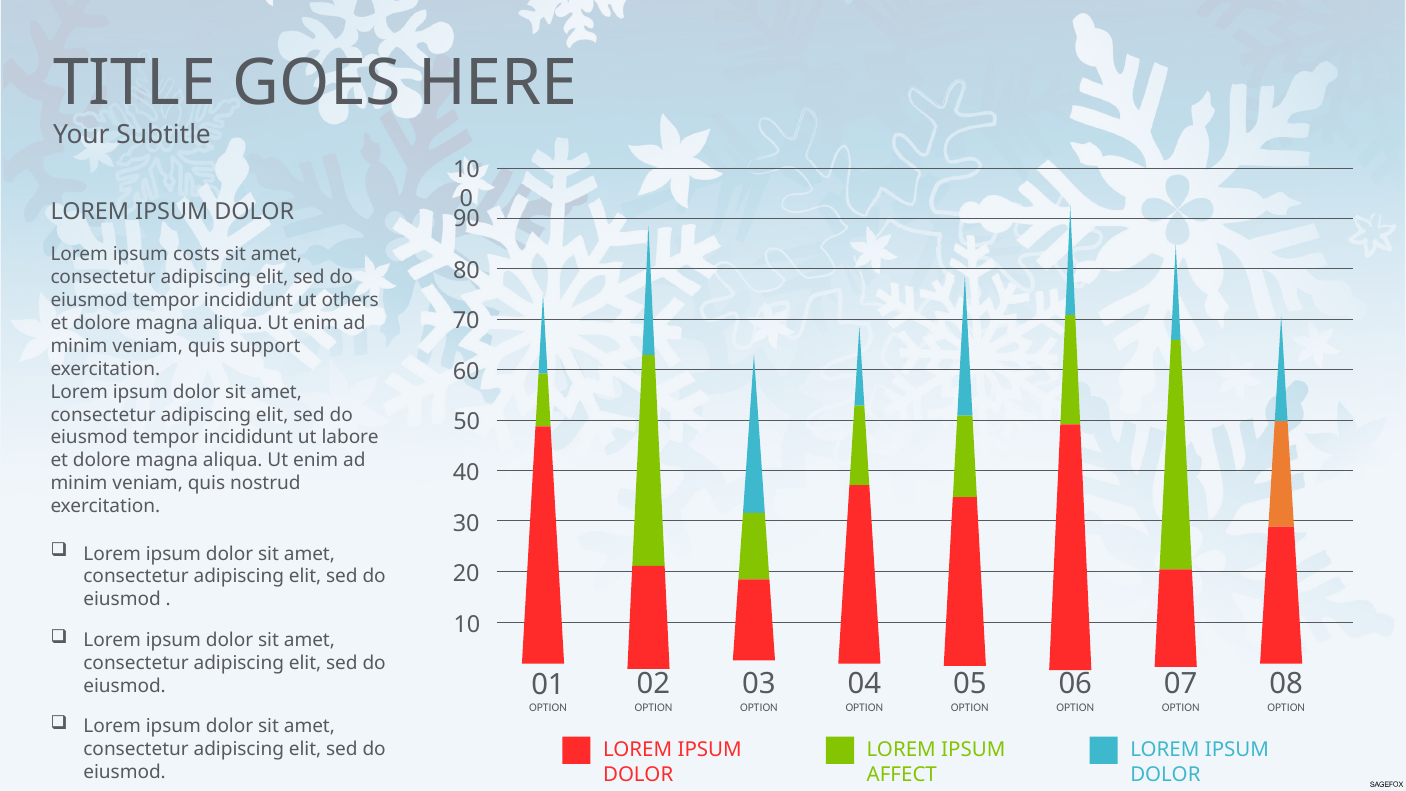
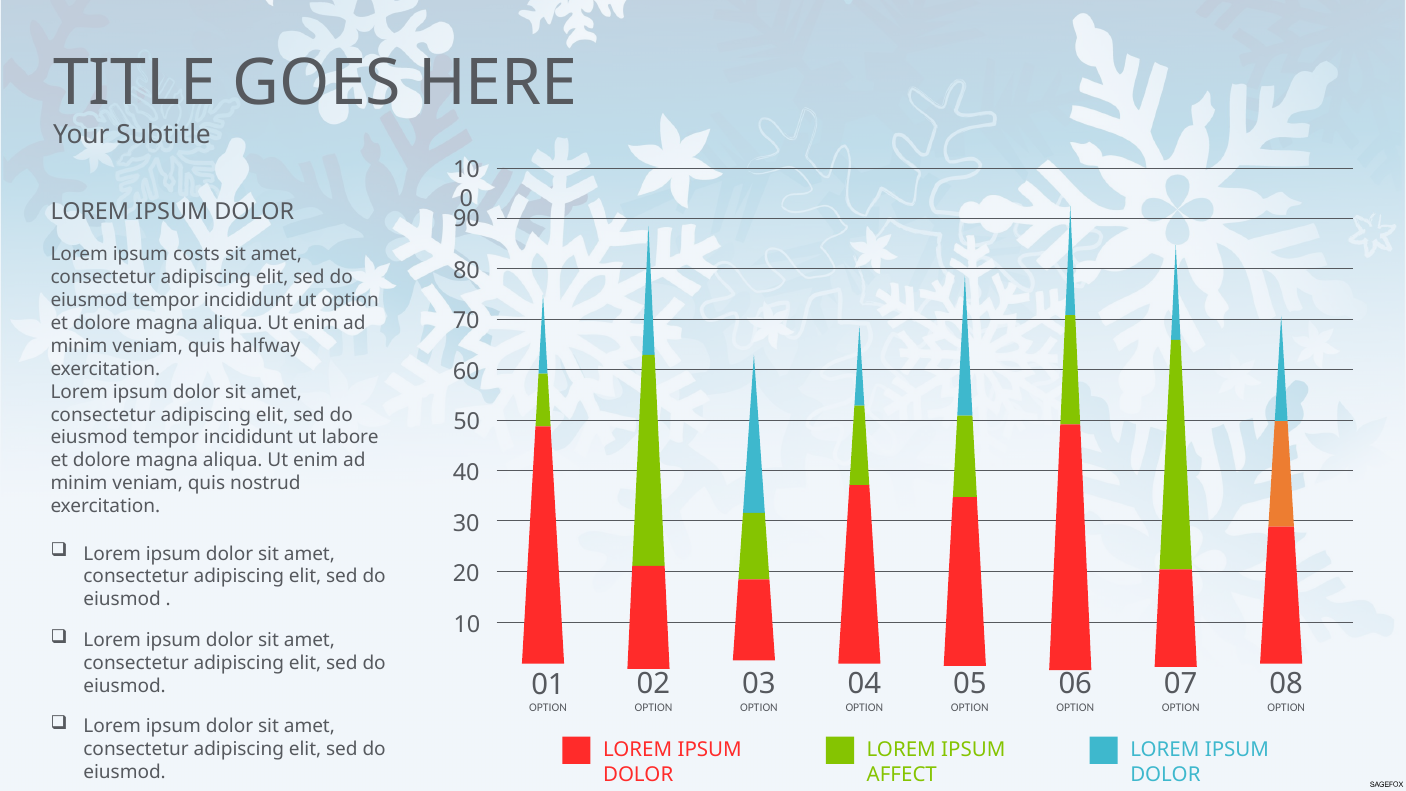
ut others: others -> option (350, 300)
support: support -> halfway (265, 346)
